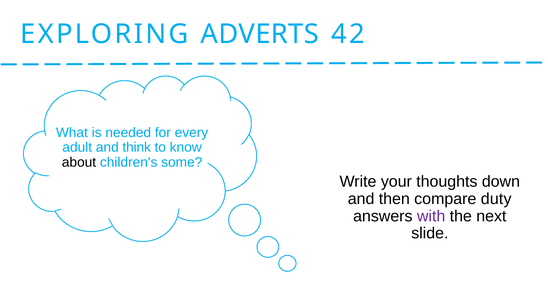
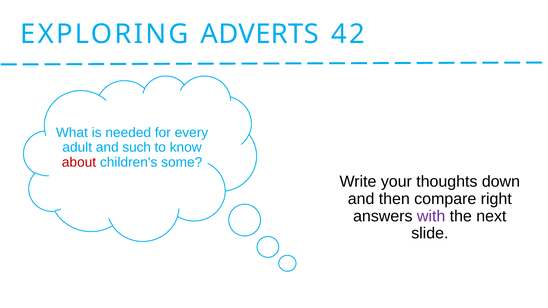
think: think -> such (137, 148)
about colour: black -> red (79, 162)
duty: duty -> right (496, 199)
